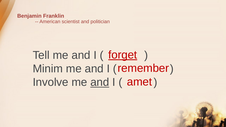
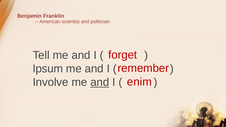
forget underline: present -> none (123, 55)
Minim: Minim -> Ipsum (48, 69)
amet: amet -> enim (139, 82)
